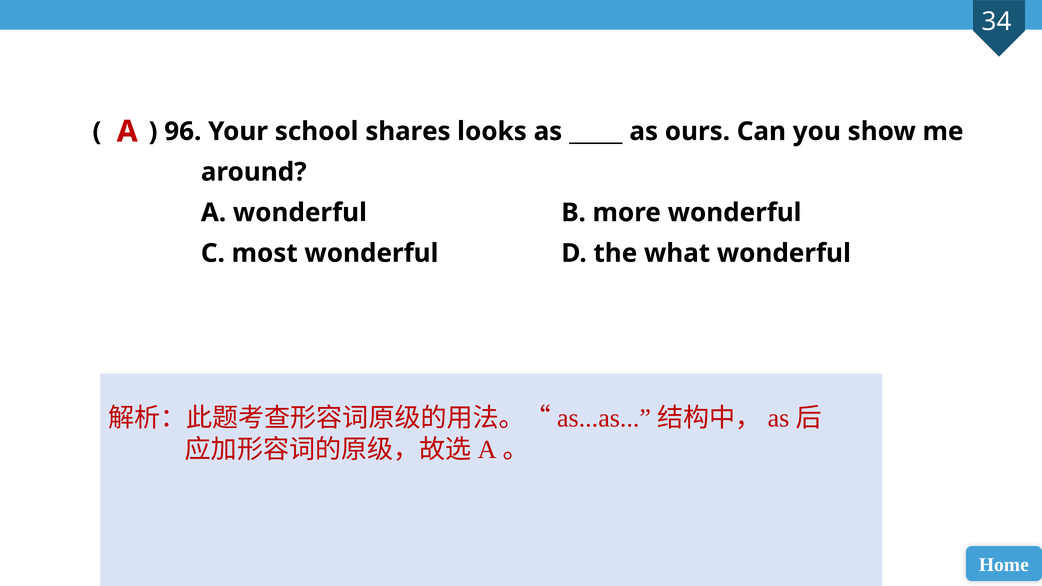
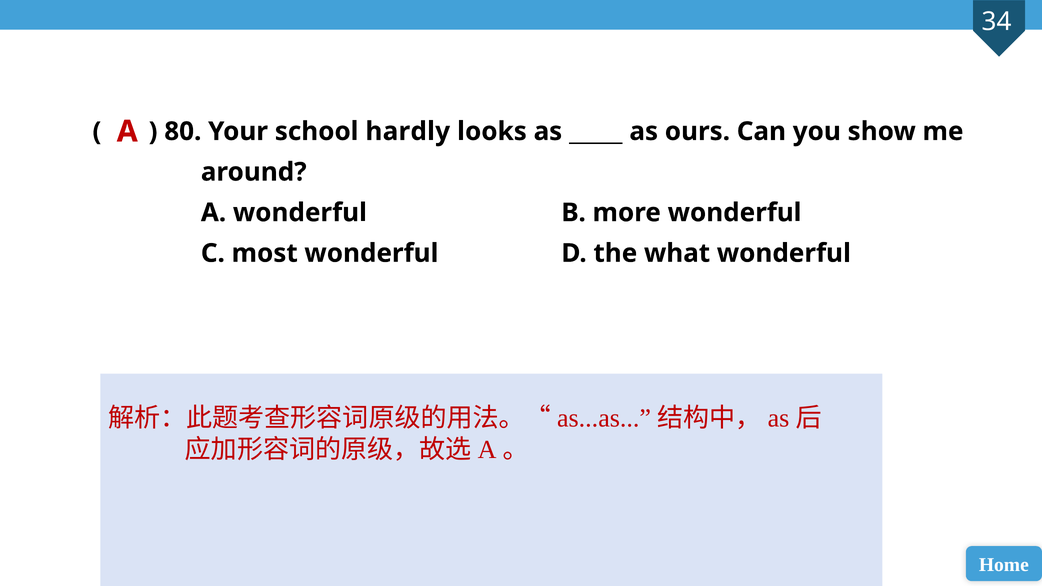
96: 96 -> 80 (183, 131)
shares: shares -> hardly (408, 131)
